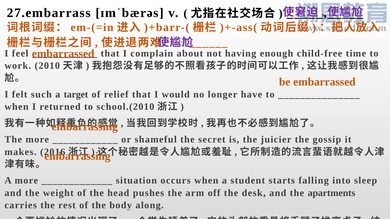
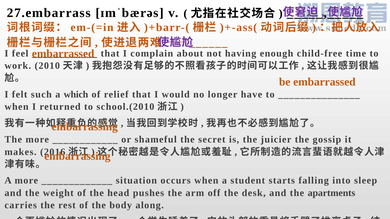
target: target -> which (76, 95)
